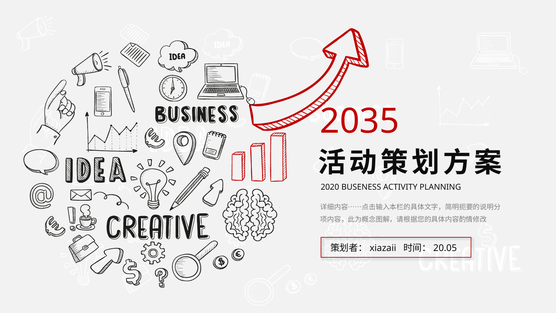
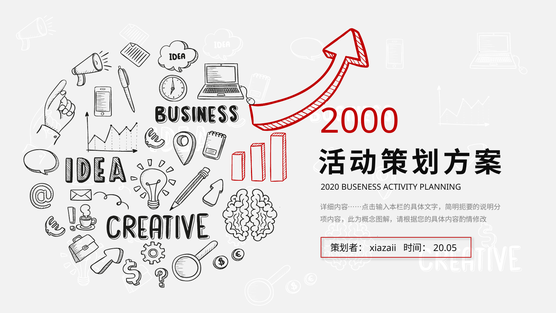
2035: 2035 -> 2000 (360, 121)
